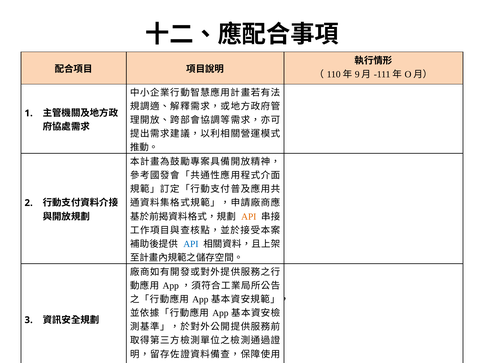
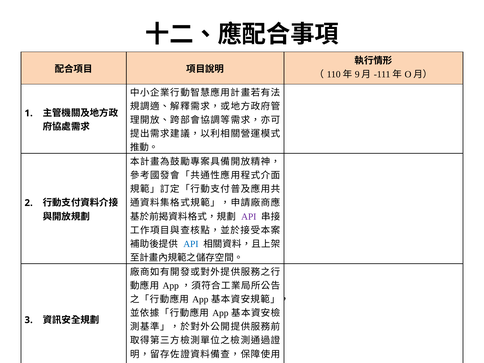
API colour: orange -> purple (249, 217)
